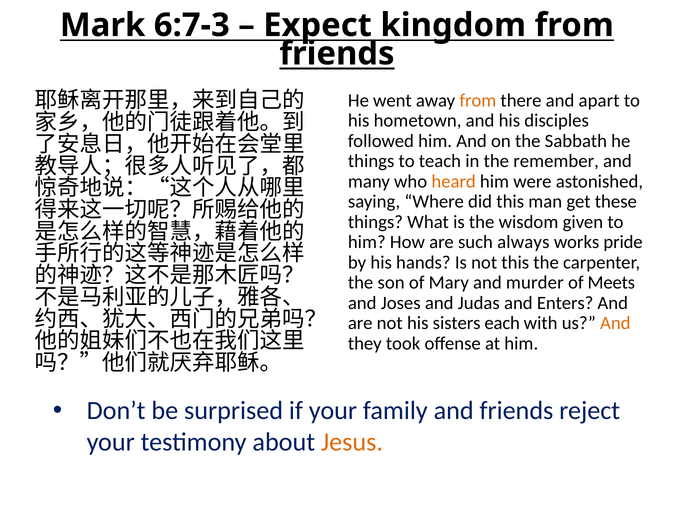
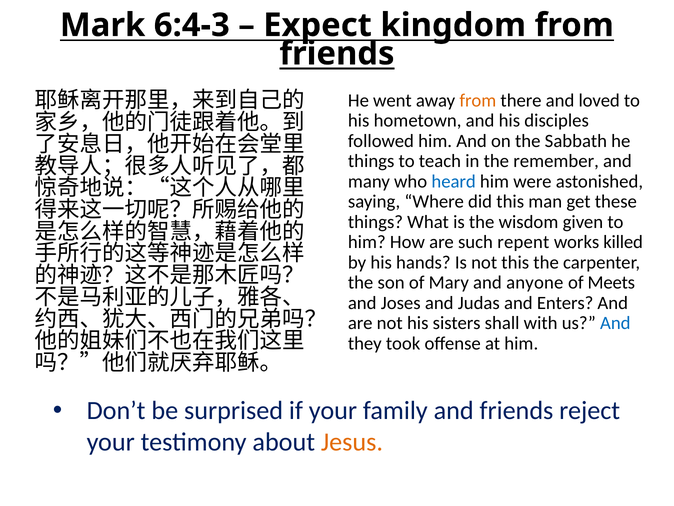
6:7-3: 6:7-3 -> 6:4-3 (192, 25)
apart: apart -> loved (599, 100)
heard colour: orange -> blue (454, 181)
always: always -> repent (523, 242)
pride: pride -> killed (623, 242)
murder: murder -> anyone (535, 282)
each: each -> shall (502, 323)
And colour: orange -> blue (615, 323)
